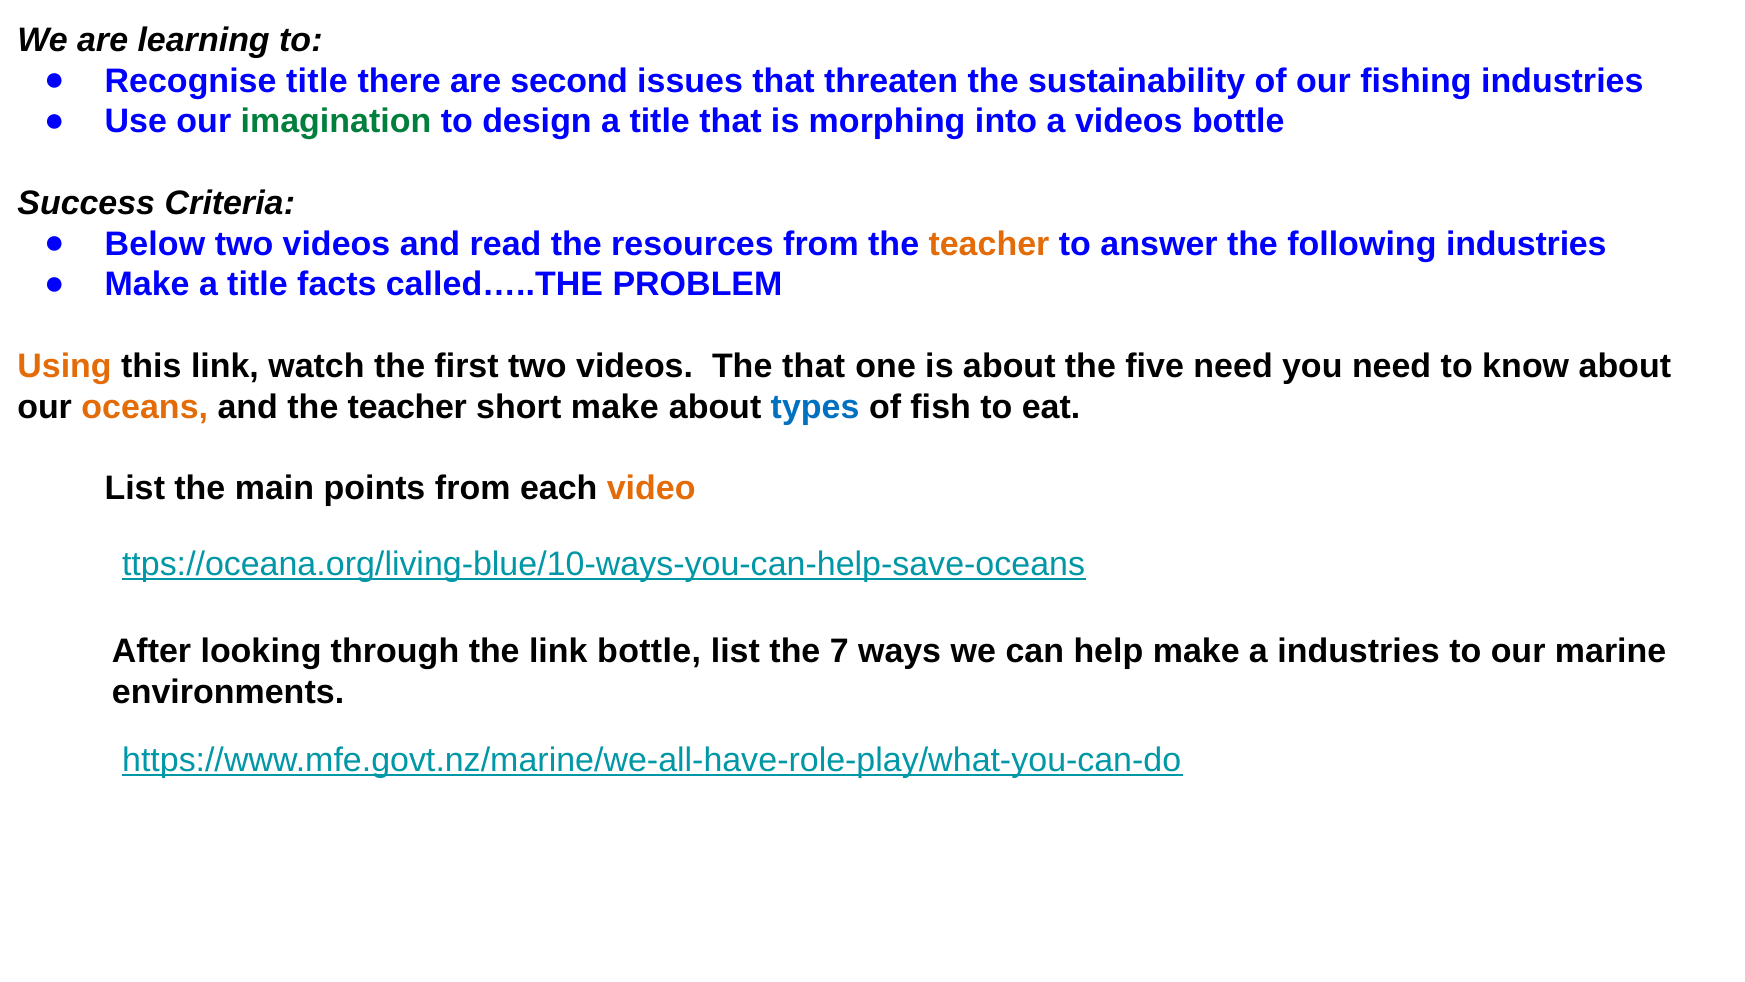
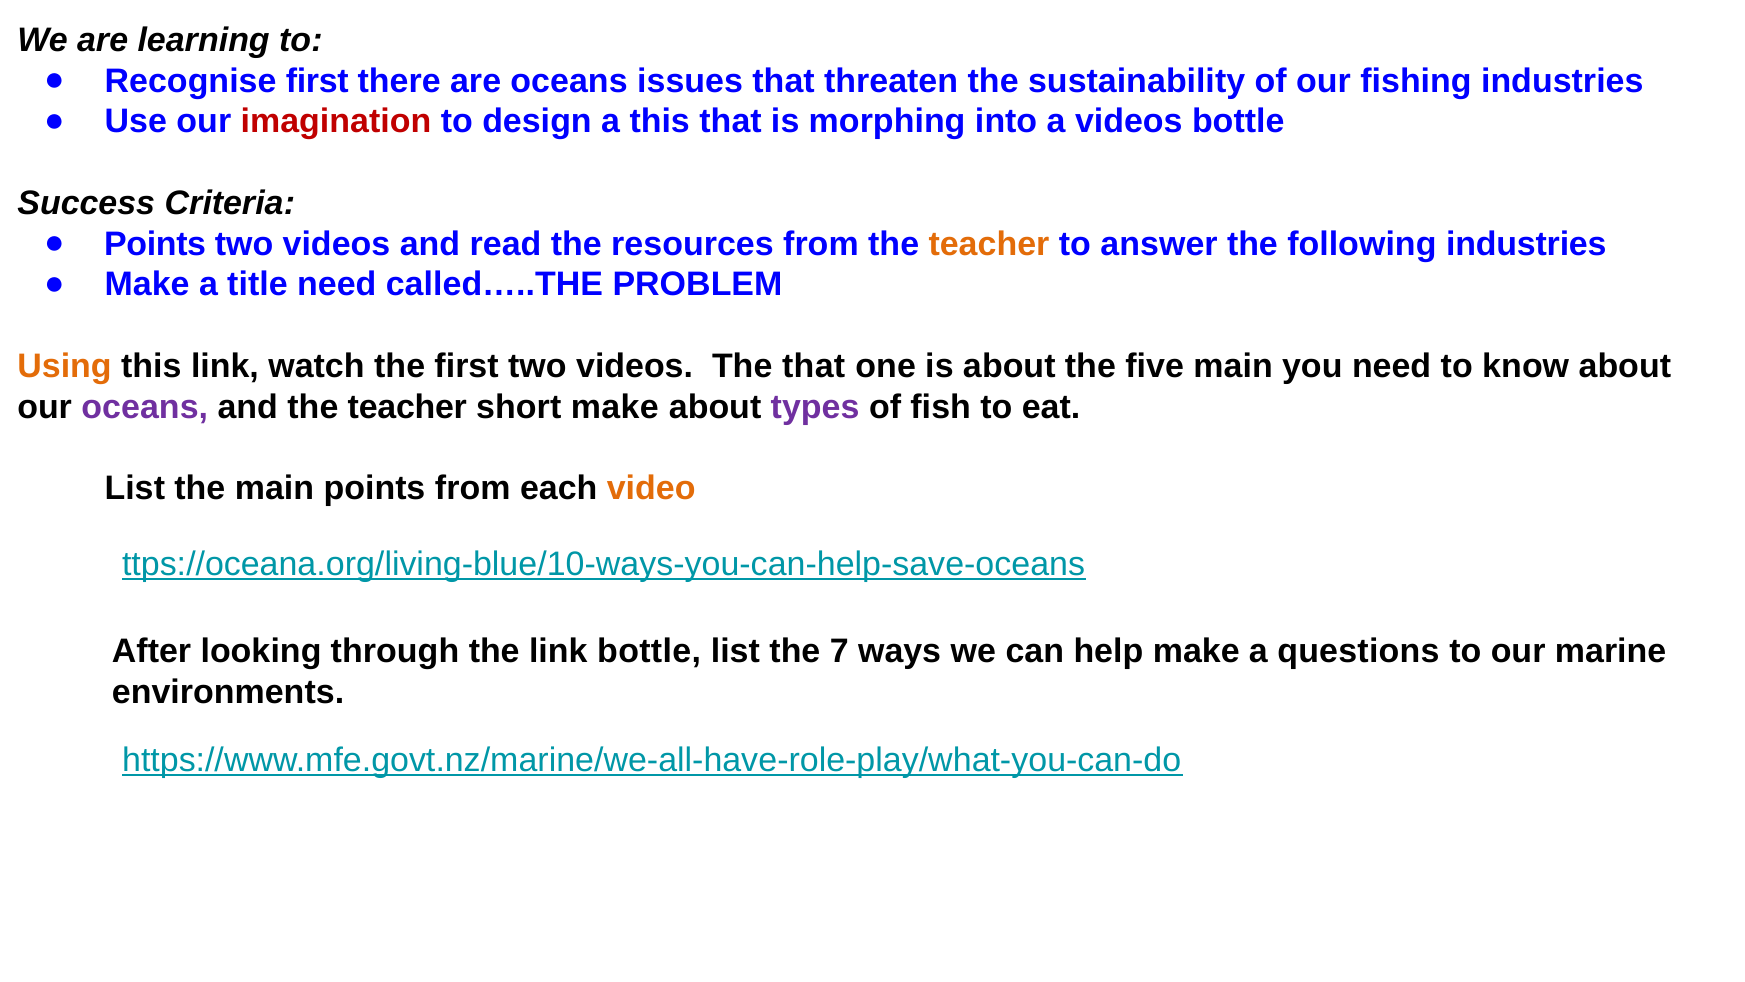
Recognise title: title -> first (317, 81)
are second: second -> oceans (569, 81)
imagination colour: green -> red (336, 122)
design a title: title -> this (660, 122)
Below: Below -> Points (155, 244)
title facts: facts -> need (337, 285)
five need: need -> main (1233, 366)
oceans colour: orange -> purple (145, 407)
types colour: blue -> purple (815, 407)
a industries: industries -> questions (1358, 651)
